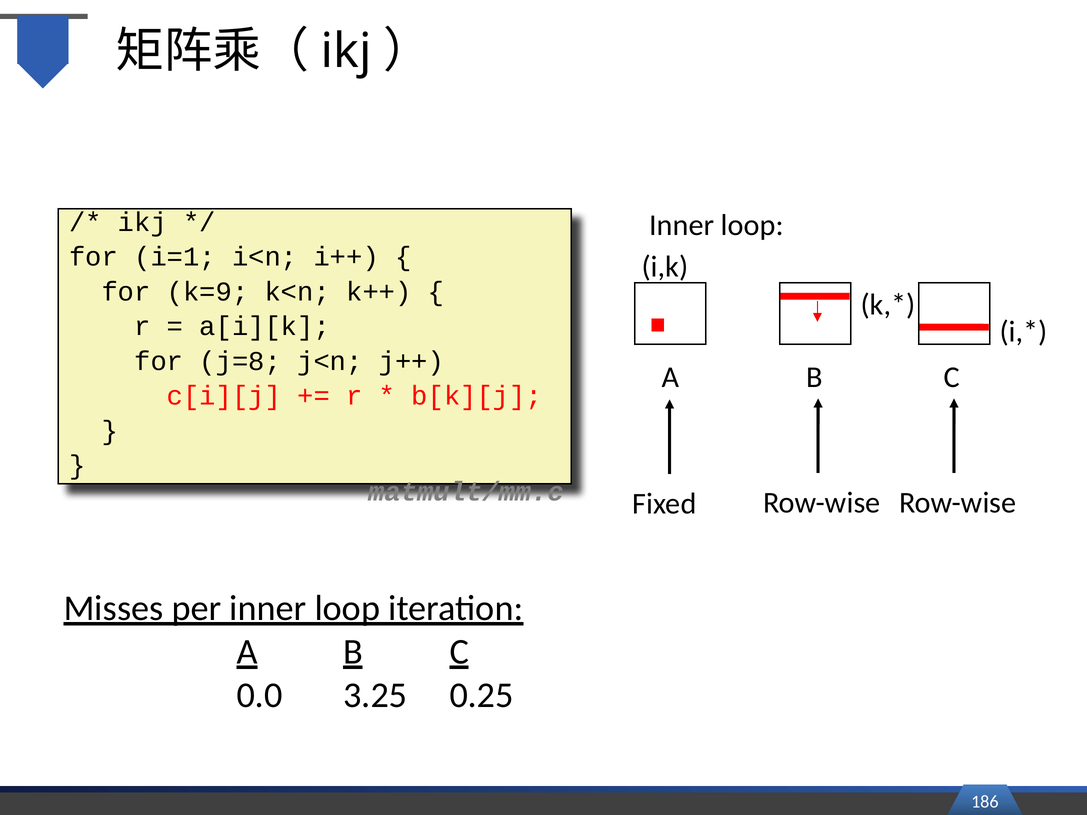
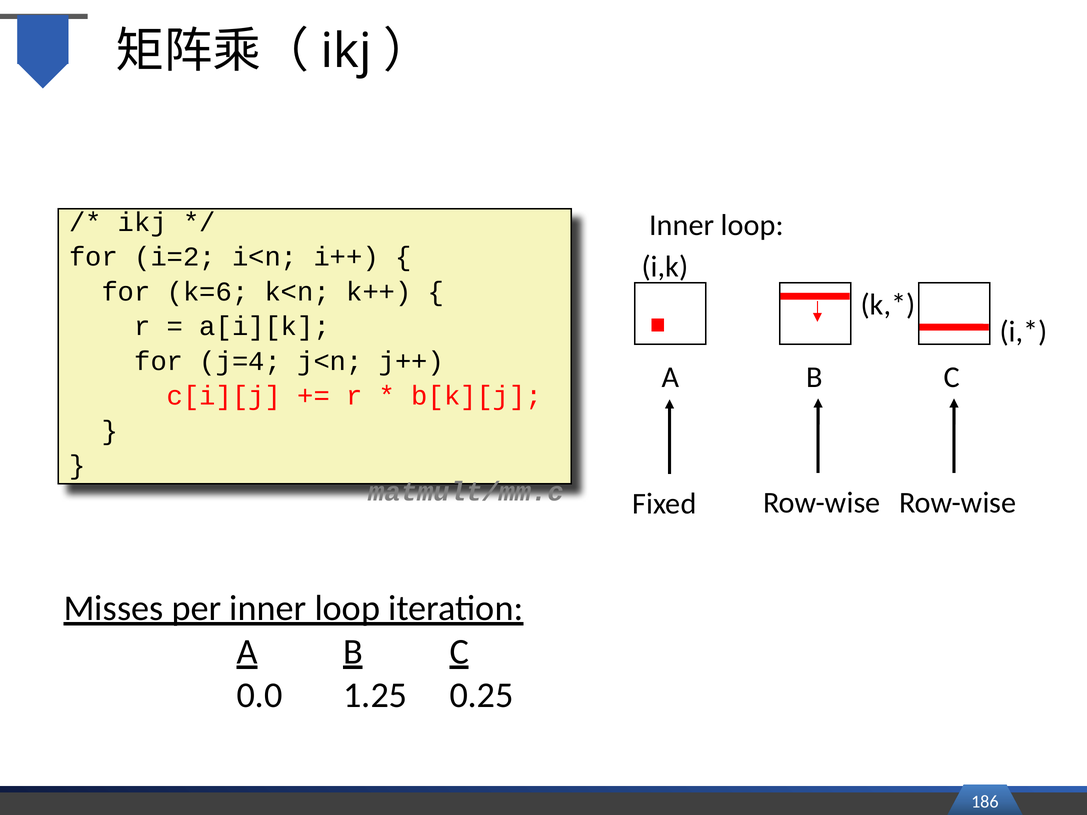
i=1: i=1 -> i=2 (175, 257)
k=9: k=9 -> k=6 (208, 292)
j=8: j=8 -> j=4 (240, 361)
3.25: 3.25 -> 1.25 (375, 695)
